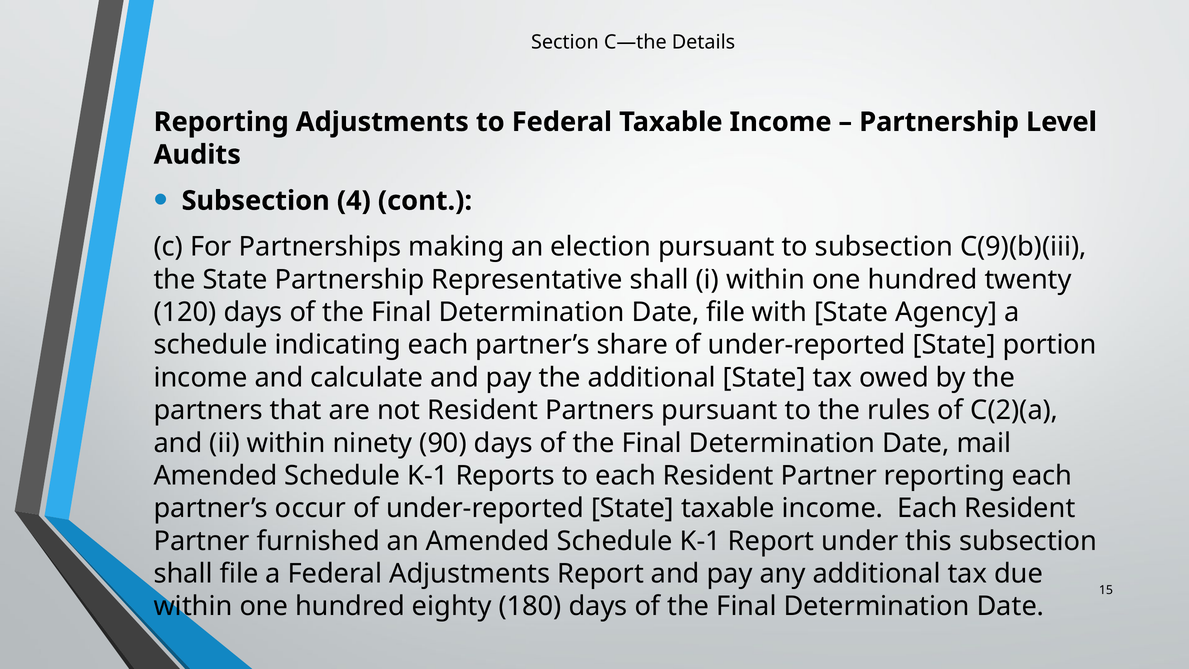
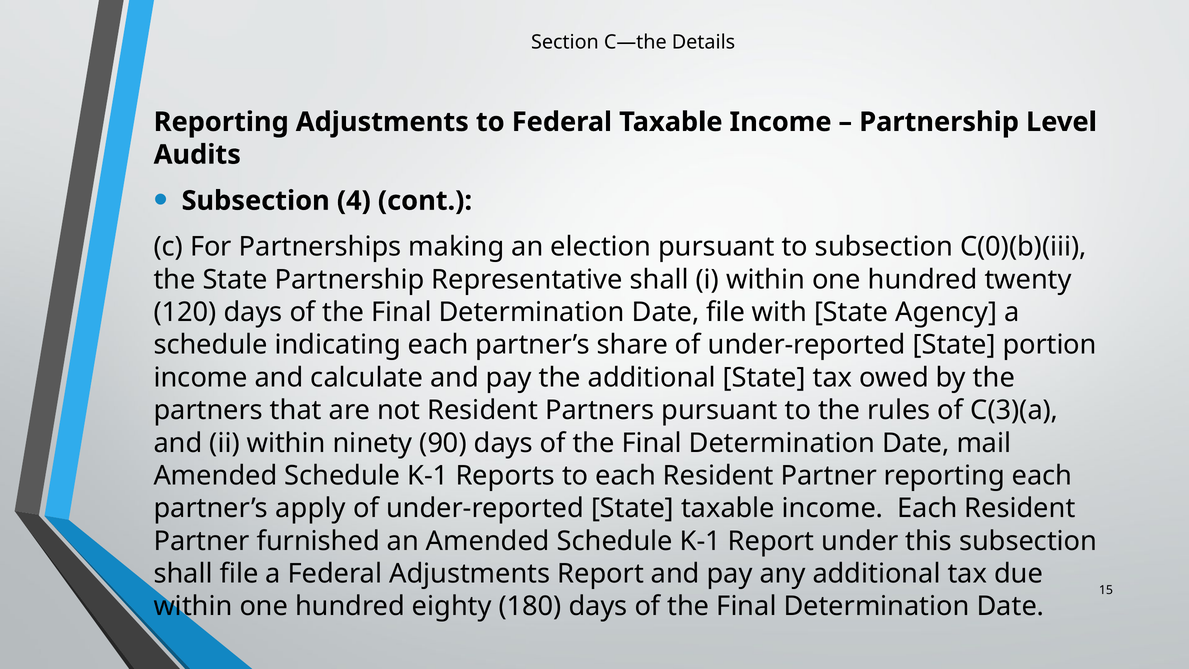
C(9)(b)(iii: C(9)(b)(iii -> C(0)(b)(iii (1023, 247)
C(2)(a: C(2)(a -> C(3)(a (1014, 410)
occur: occur -> apply (310, 508)
